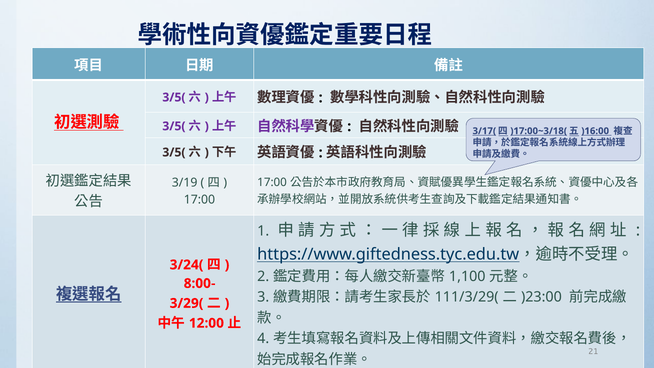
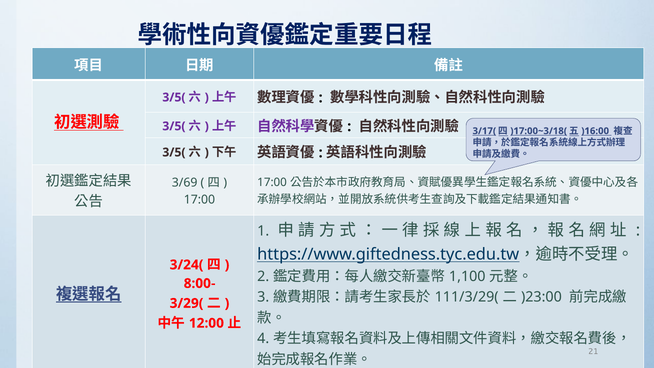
3/19: 3/19 -> 3/69 (185, 183)
